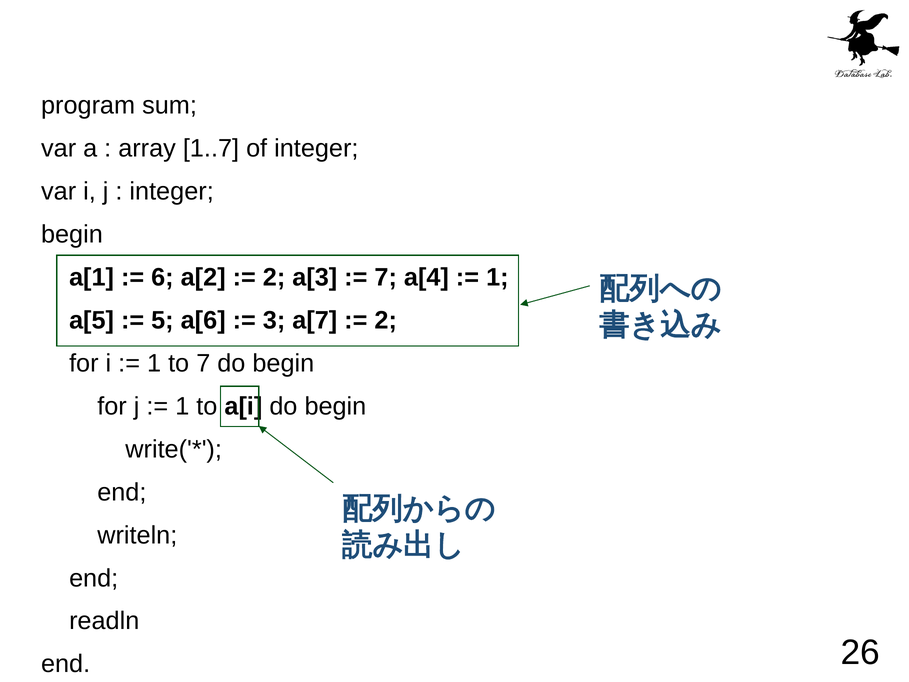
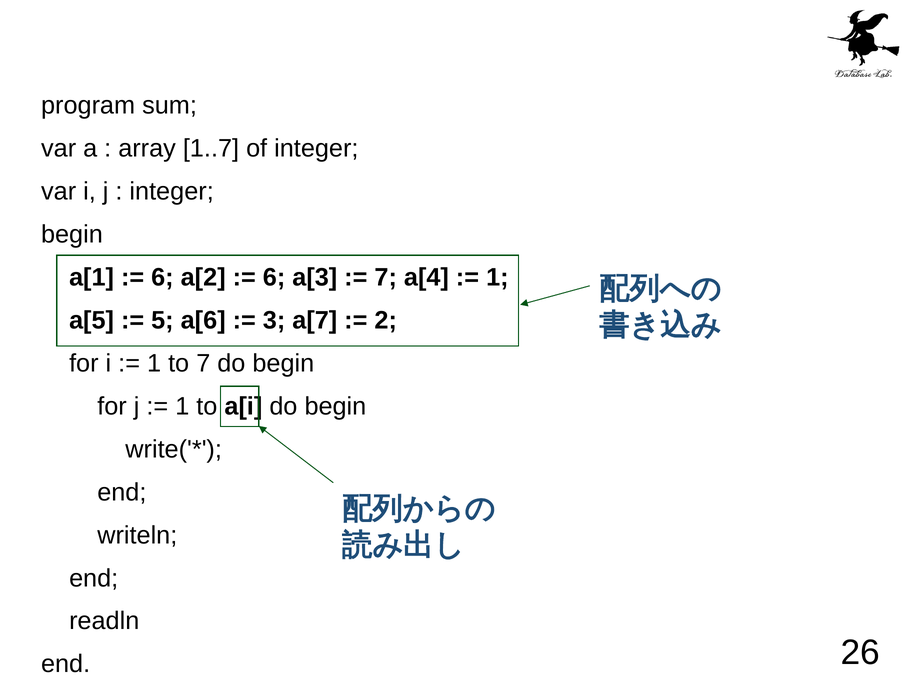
2: 2 -> 6 (274, 277)
